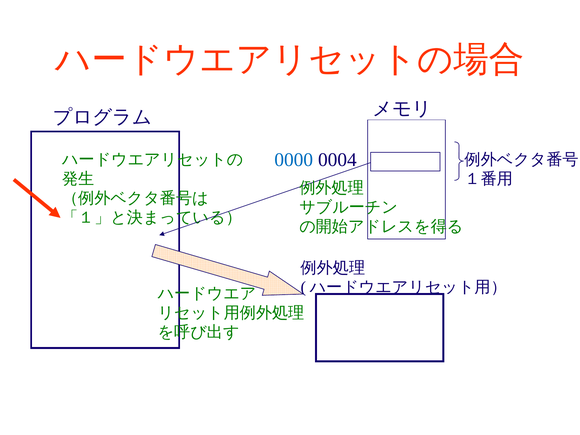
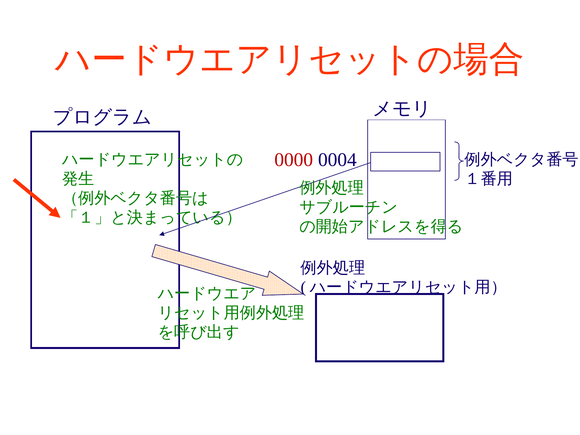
0000 colour: blue -> red (294, 160)
